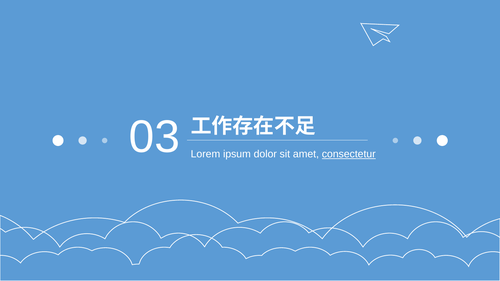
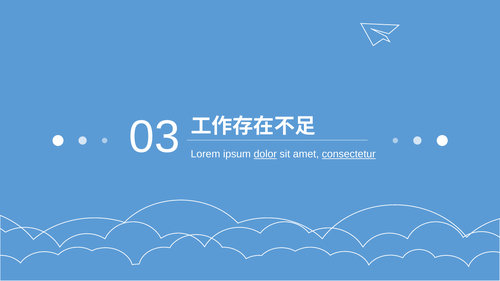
dolor underline: none -> present (265, 154)
